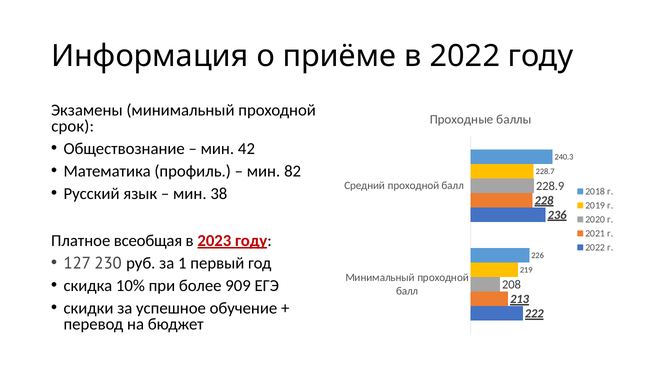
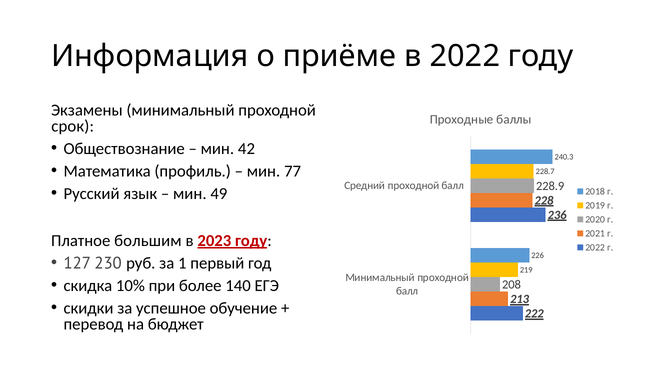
82: 82 -> 77 (293, 171)
38: 38 -> 49 (219, 194)
всеобщая: всеобщая -> большим (148, 241)
909: 909 -> 140 (238, 286)
